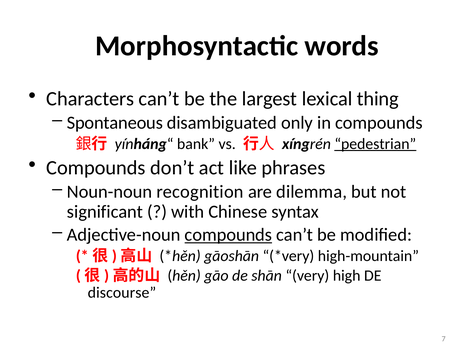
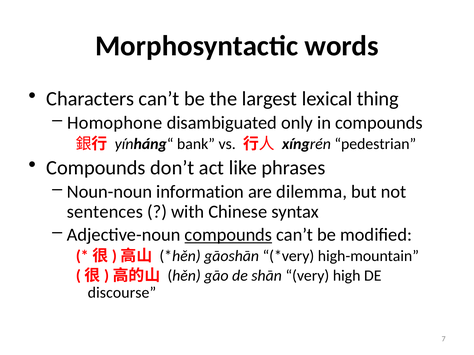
Spontaneous: Spontaneous -> Homophone (115, 123)
pedestrian underline: present -> none (375, 144)
recognition: recognition -> information (200, 192)
significant: significant -> sentences (105, 212)
